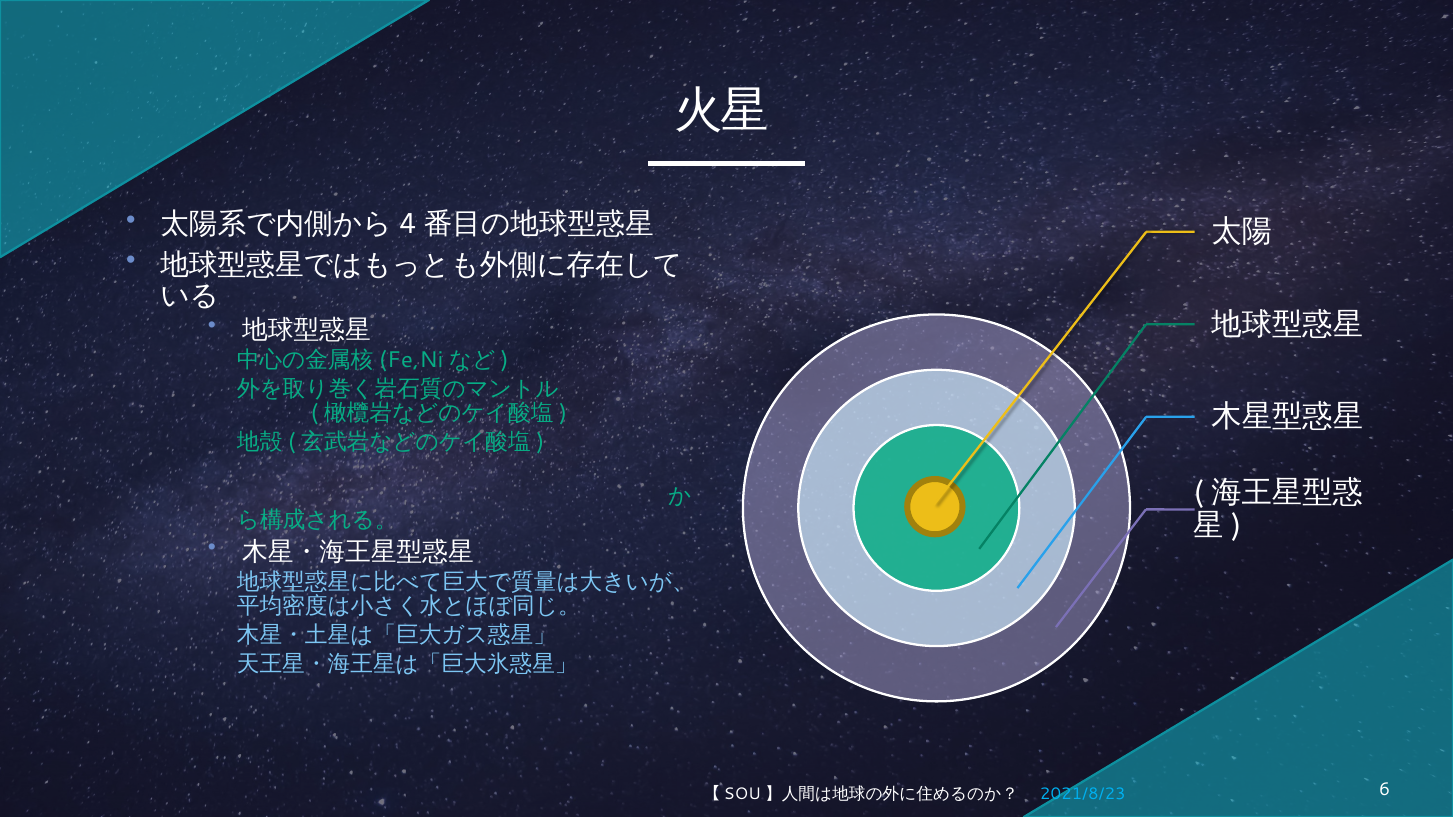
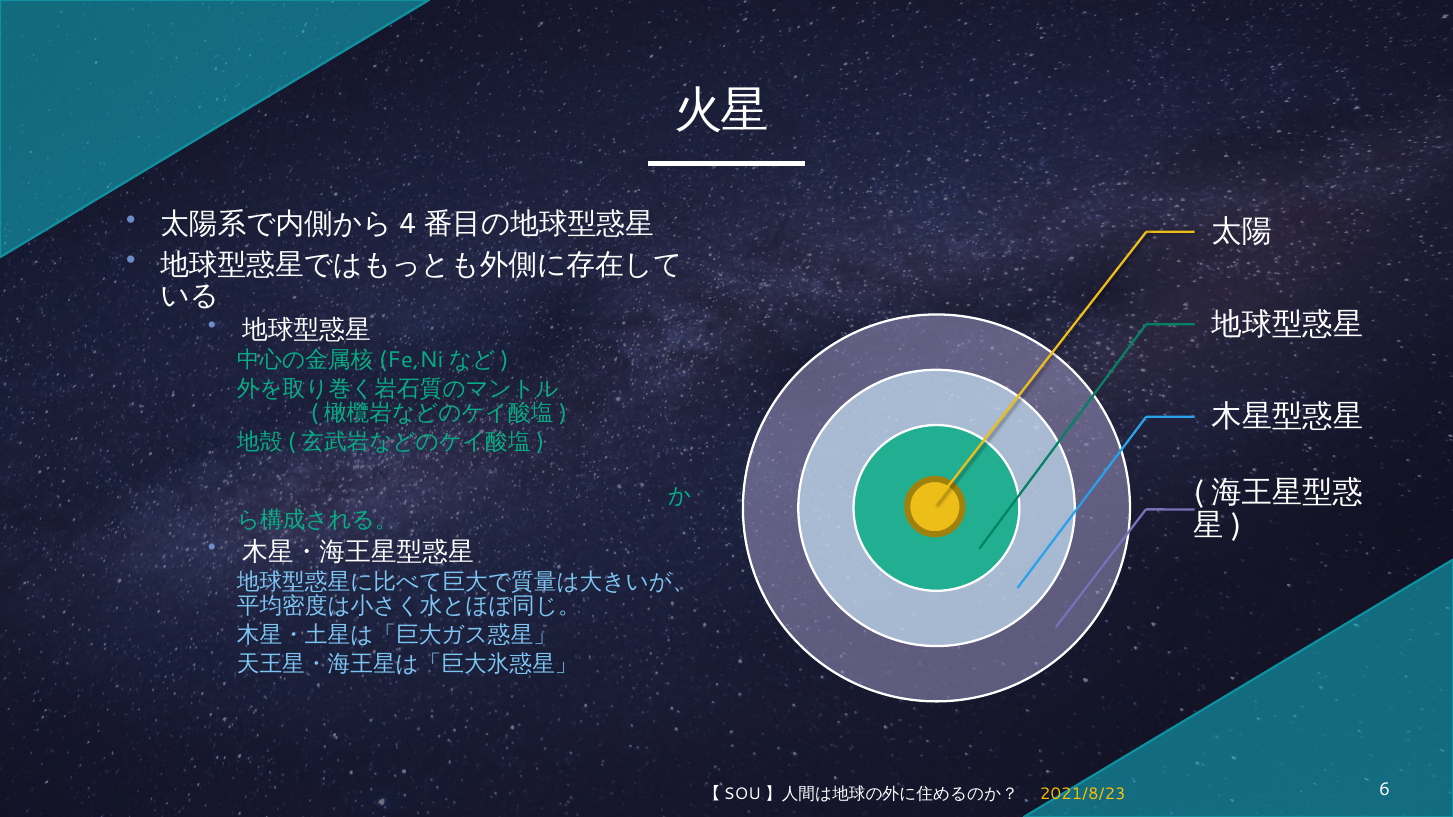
2021/8/23 colour: light blue -> yellow (1083, 794)
